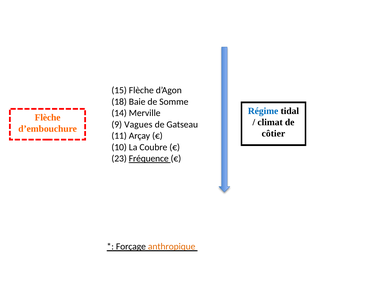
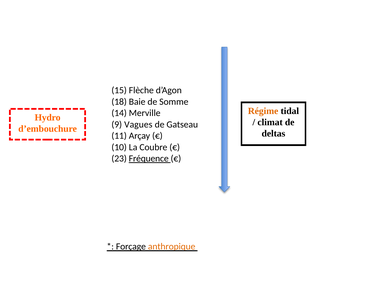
Régime colour: blue -> orange (263, 111)
Flèche: Flèche -> Hydro (48, 117)
côtier: côtier -> deltas (273, 133)
